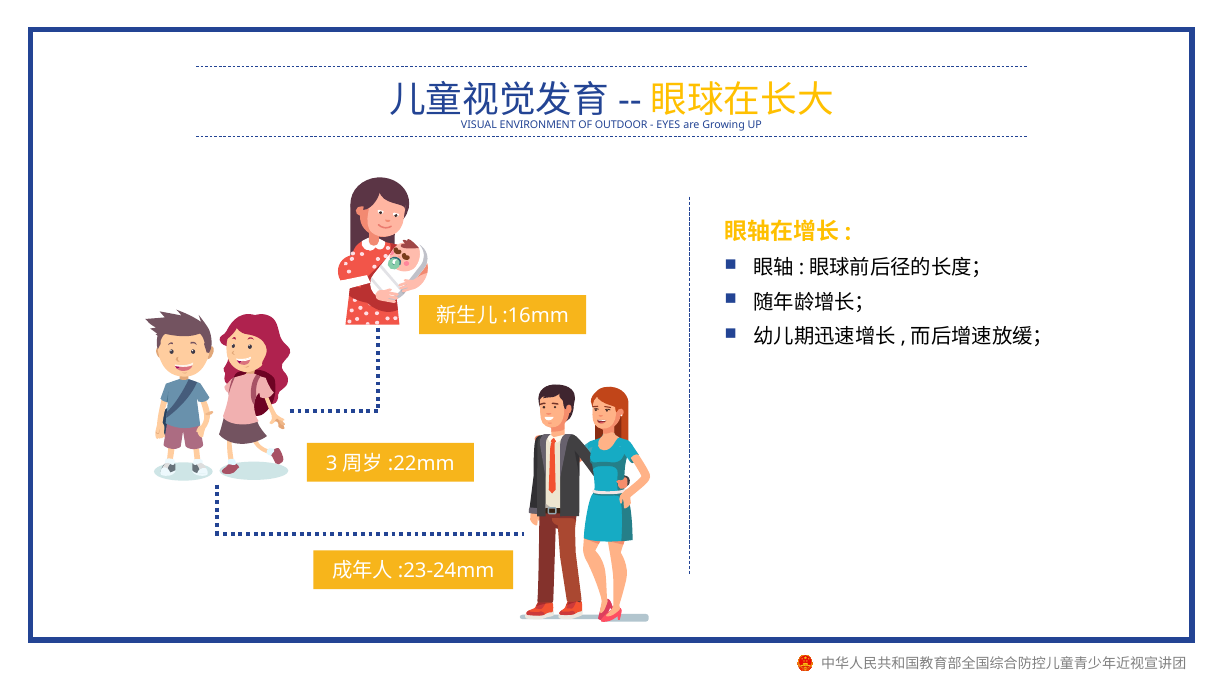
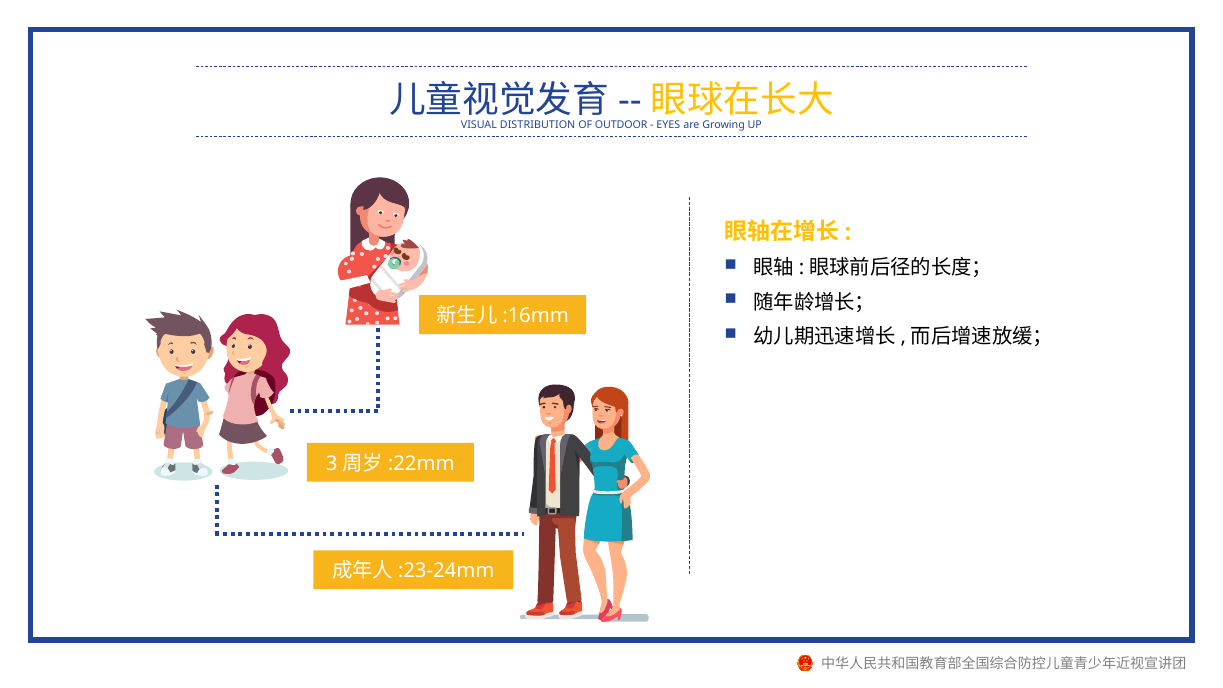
ENVIRONMENT: ENVIRONMENT -> DISTRIBUTION (538, 125)
